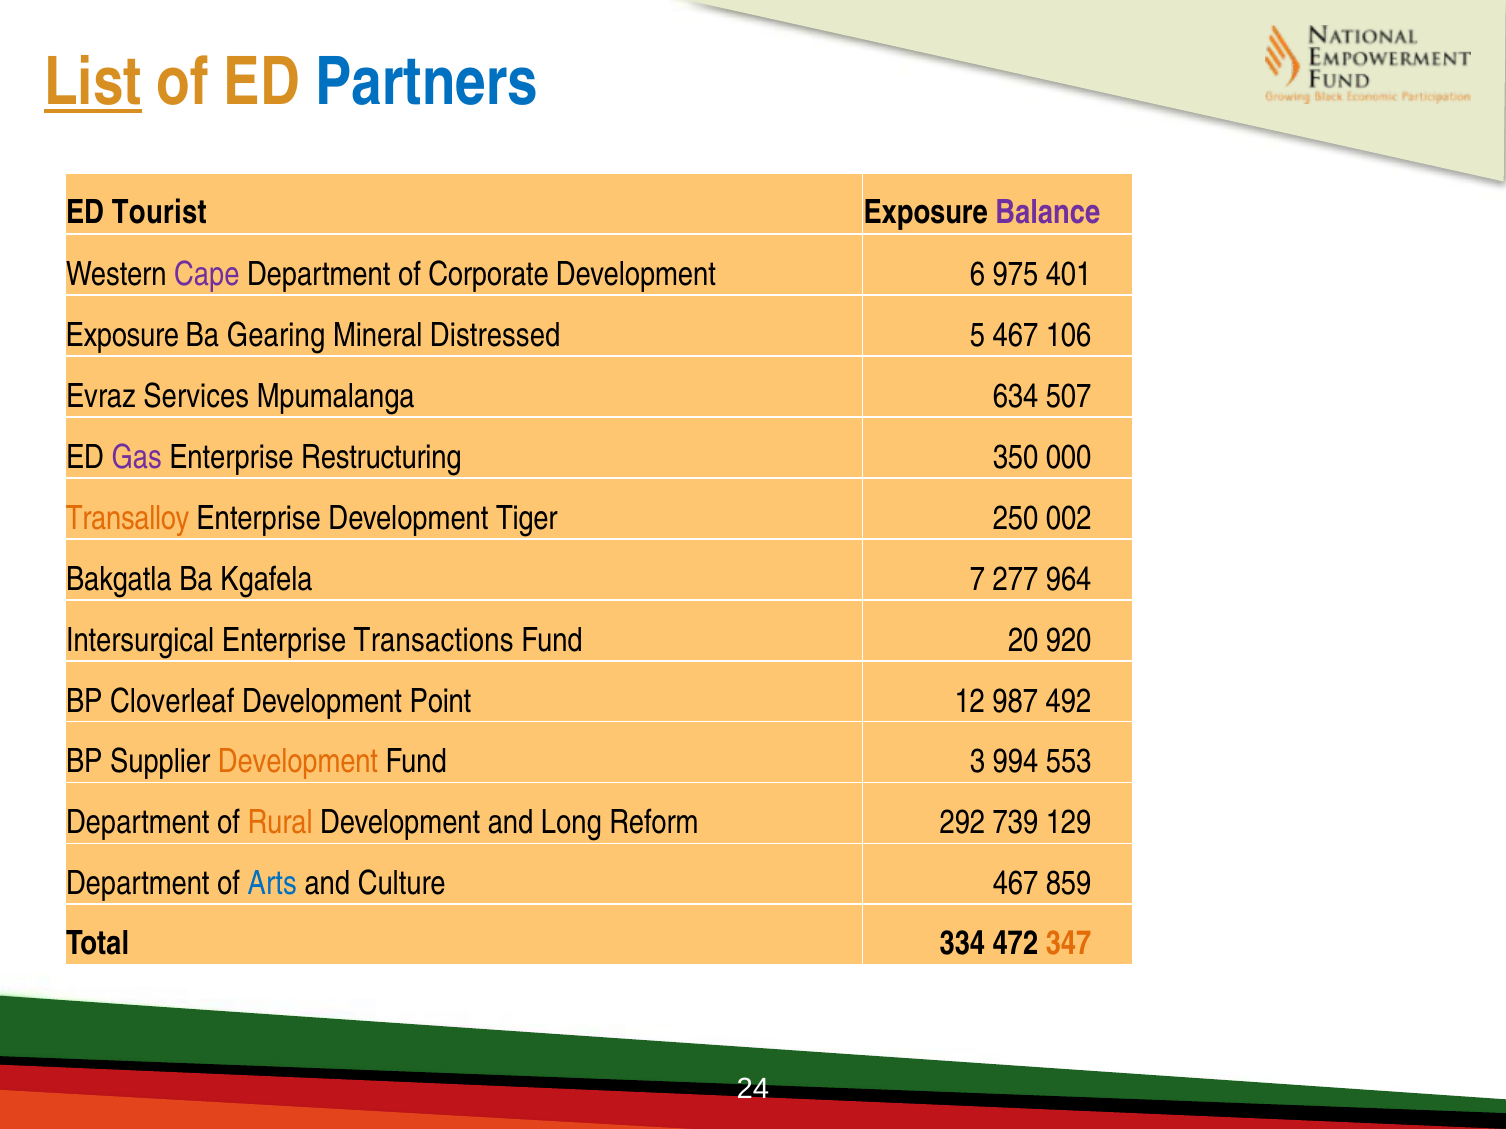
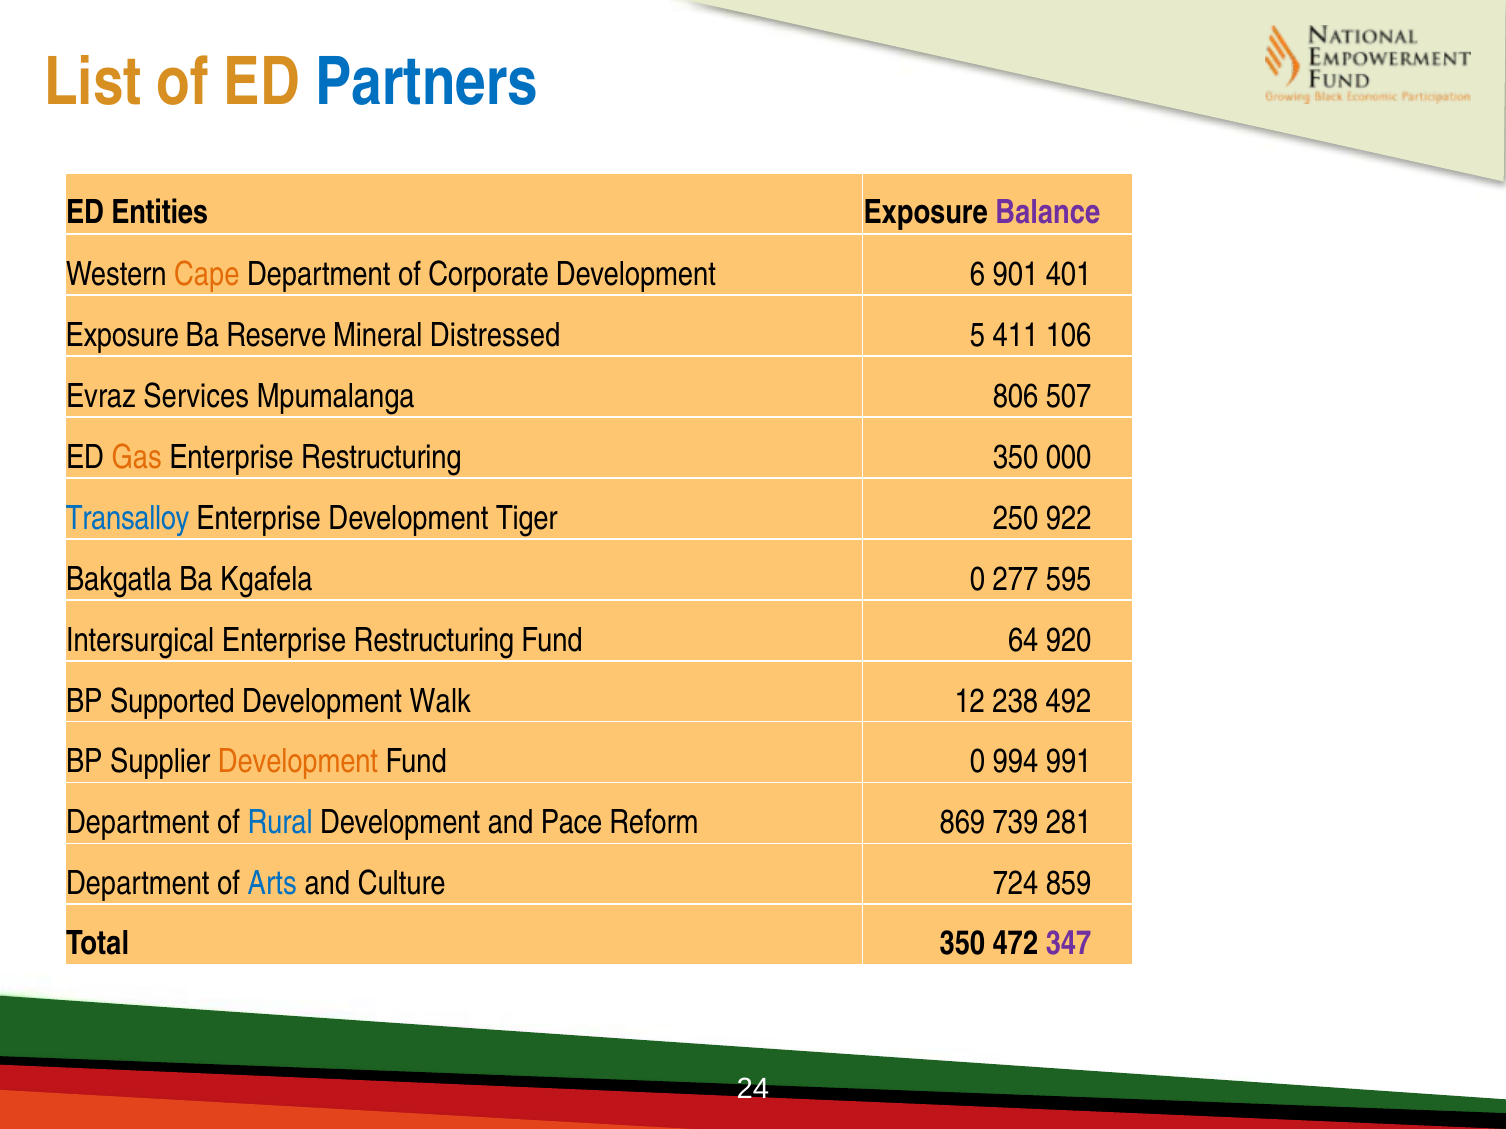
List underline: present -> none (93, 82)
Tourist: Tourist -> Entities (160, 213)
Cape colour: purple -> orange (207, 275)
975: 975 -> 901 (1015, 275)
Gearing: Gearing -> Reserve (276, 336)
5 467: 467 -> 411 (1015, 336)
634: 634 -> 806 (1016, 397)
Gas colour: purple -> orange (137, 458)
Transalloy colour: orange -> blue (128, 518)
002: 002 -> 922 (1069, 518)
Kgafela 7: 7 -> 0 (978, 579)
964: 964 -> 595 (1069, 579)
Intersurgical Enterprise Transactions: Transactions -> Restructuring (434, 640)
20: 20 -> 64 (1023, 640)
Cloverleaf: Cloverleaf -> Supported (172, 701)
Point: Point -> Walk (440, 701)
987: 987 -> 238 (1015, 701)
Fund 3: 3 -> 0 (978, 762)
553: 553 -> 991 (1069, 762)
Rural colour: orange -> blue (280, 823)
Long: Long -> Pace (572, 823)
292: 292 -> 869 (962, 823)
129: 129 -> 281 (1069, 823)
Culture 467: 467 -> 724 (1016, 884)
Total 334: 334 -> 350 (962, 944)
347 colour: orange -> purple (1069, 944)
